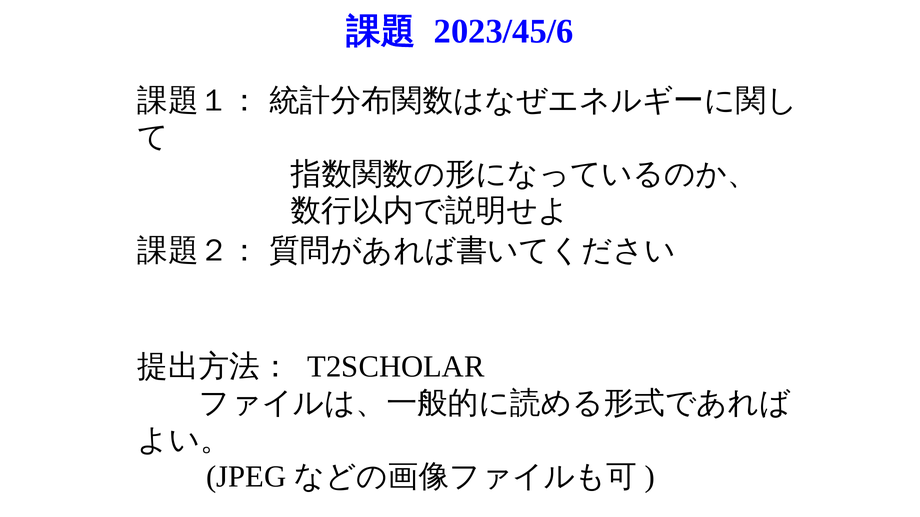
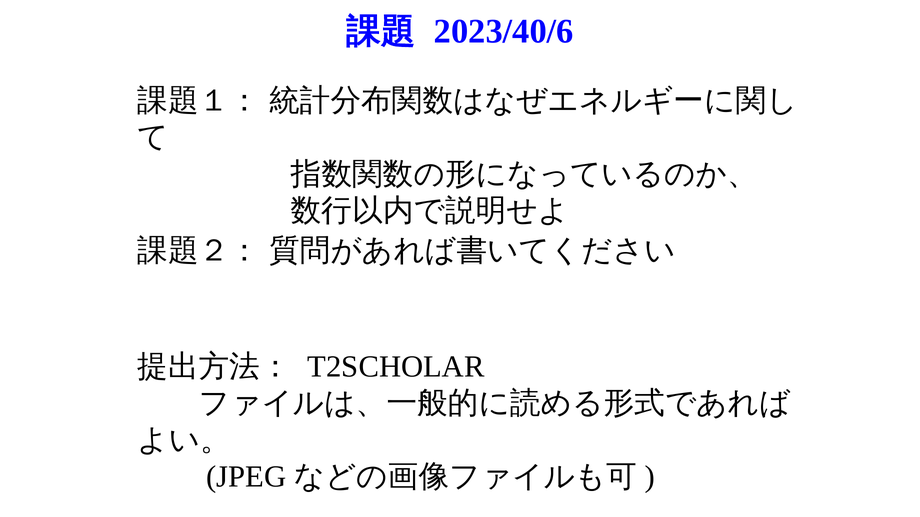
2023/45/6: 2023/45/6 -> 2023/40/6 (504, 31)
